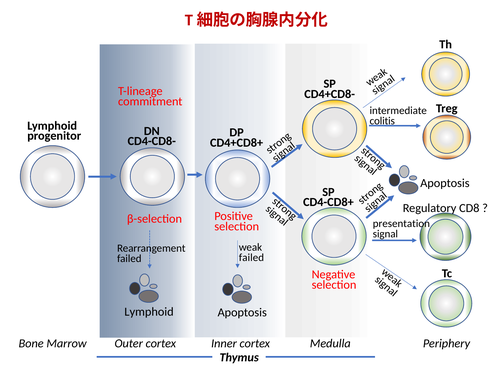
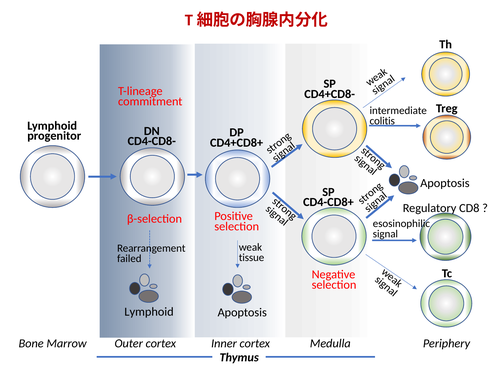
presentation: presentation -> esosinophilic (401, 224)
failed: failed -> tissue (252, 258)
